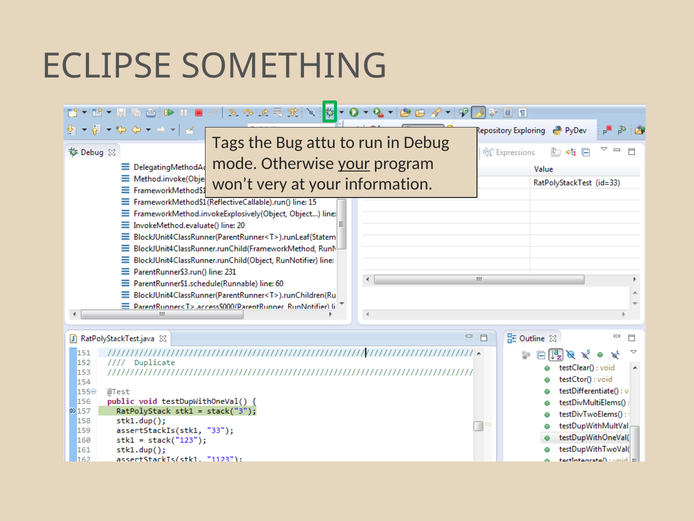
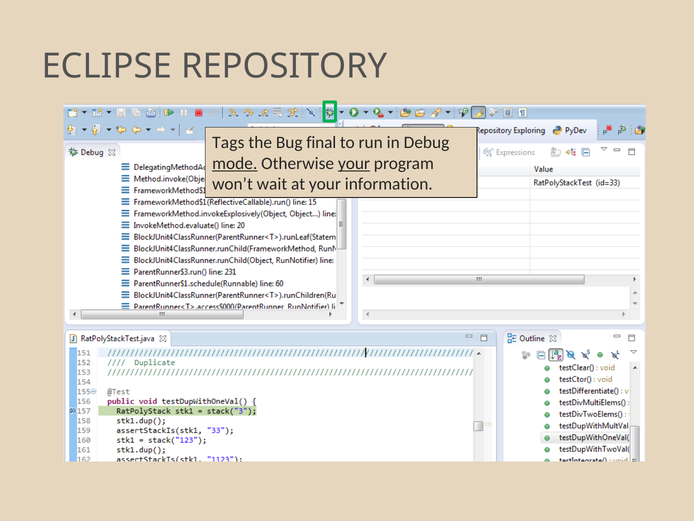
SOMETHING: SOMETHING -> REPOSITORY (284, 66)
attu: attu -> final (321, 142)
mode underline: none -> present (235, 163)
very: very -> wait (272, 184)
